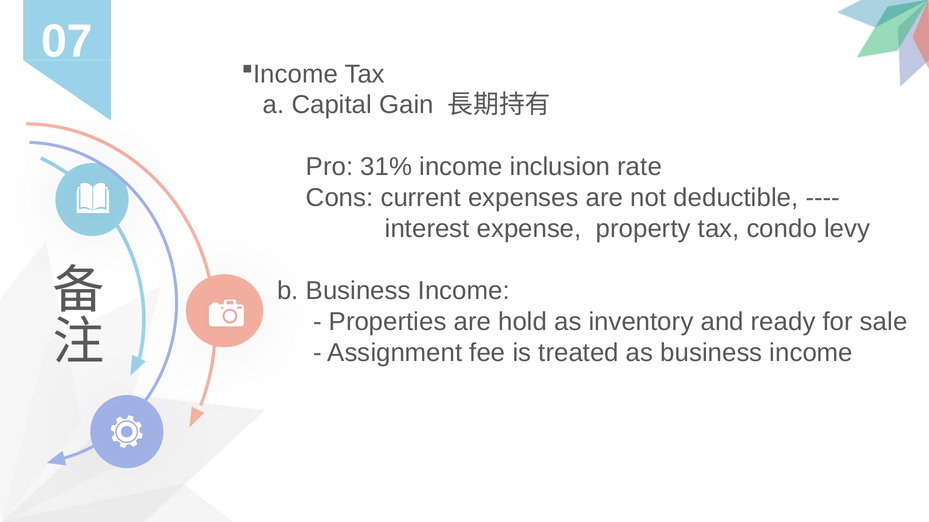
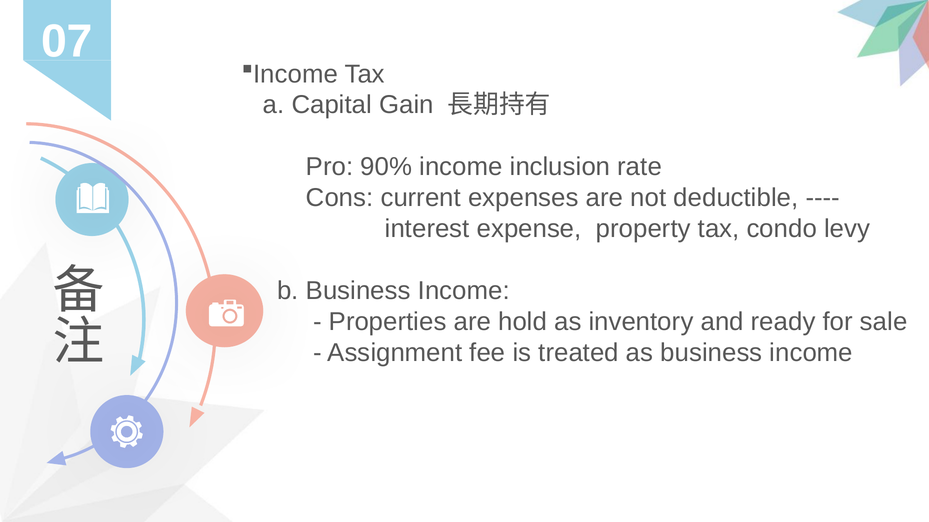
31%: 31% -> 90% (386, 167)
